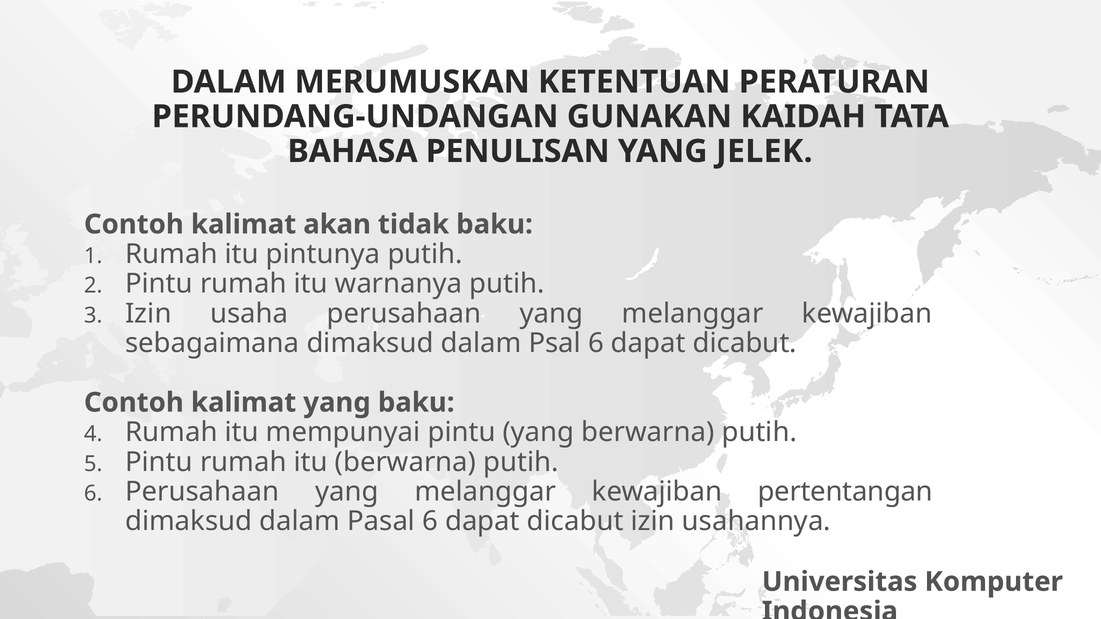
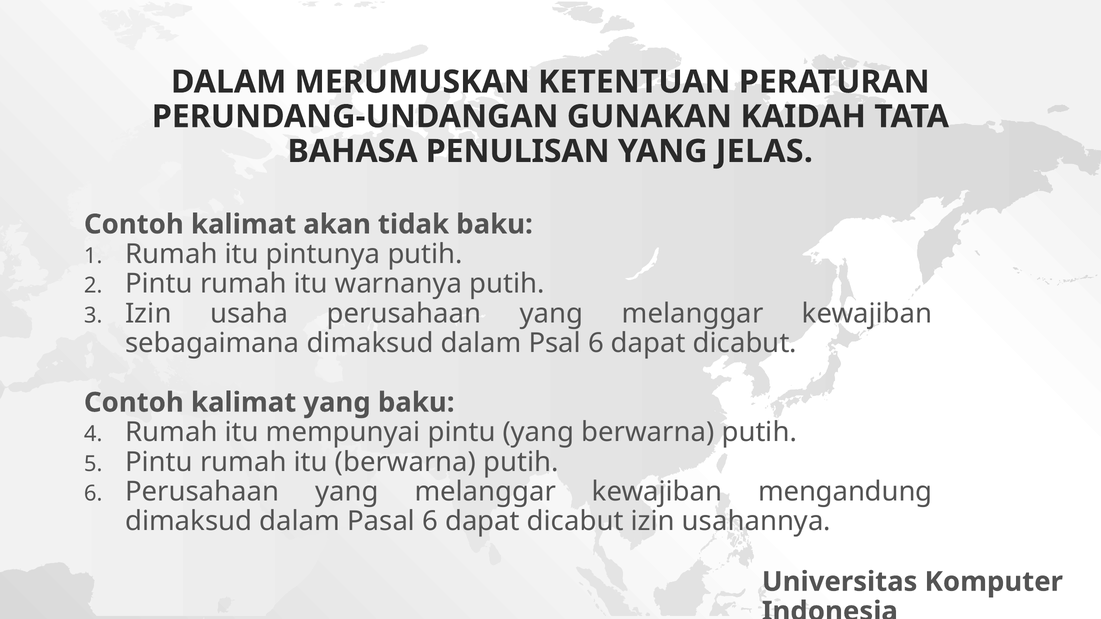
JELEK: JELEK -> JELAS (764, 151)
pertentangan: pertentangan -> mengandung (845, 492)
